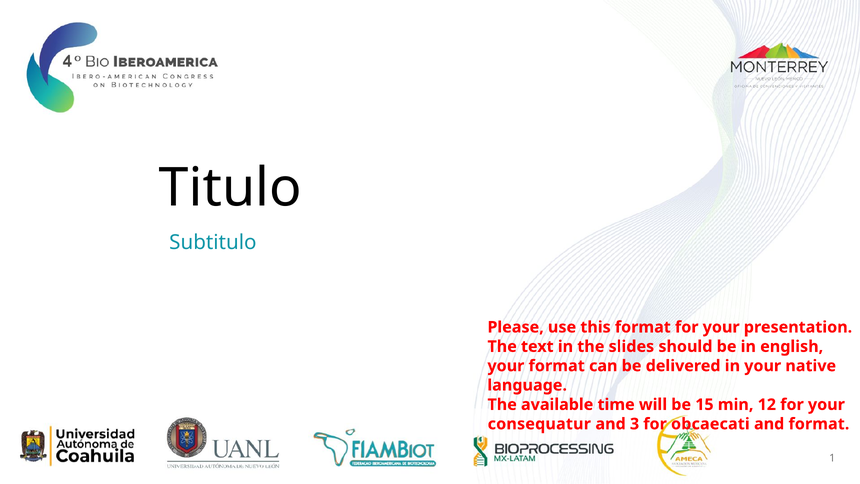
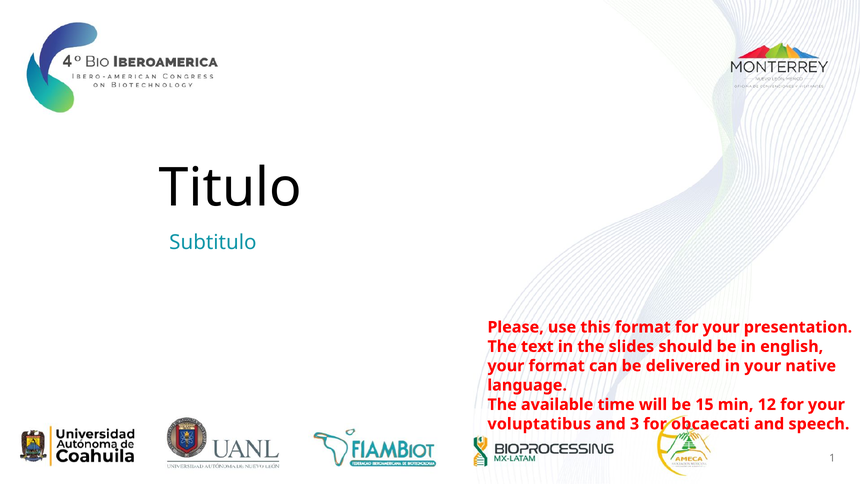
consequatur: consequatur -> voluptatibus (539, 424)
and format: format -> speech (819, 424)
